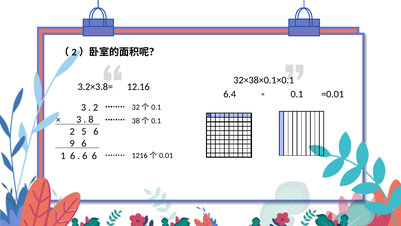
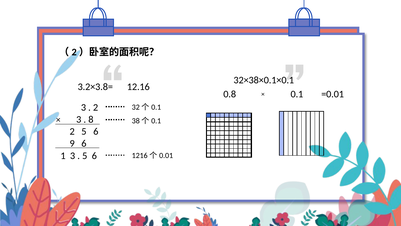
6.4: 6.4 -> 0.8 (230, 94)
1 6: 6 -> 3 (73, 155)
6: 6 -> 5 (85, 155)
